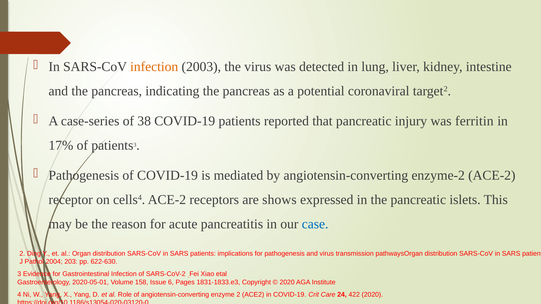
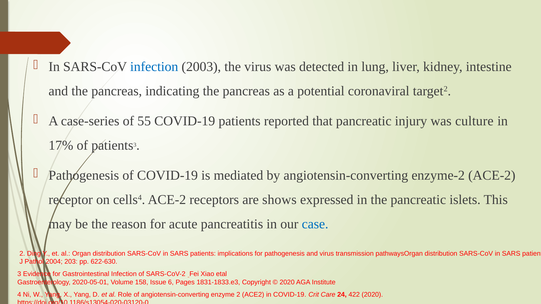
infection colour: orange -> blue (154, 67)
38: 38 -> 55 (144, 121)
ferritin: ferritin -> culture (474, 121)
